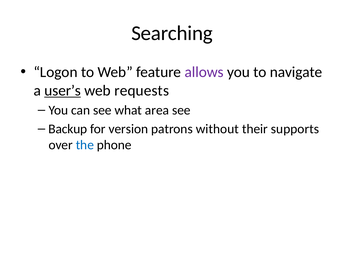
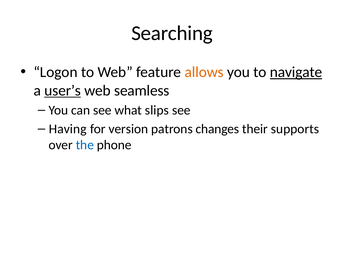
allows colour: purple -> orange (204, 72)
navigate underline: none -> present (296, 72)
requests: requests -> seamless (142, 91)
area: area -> slips (157, 110)
Backup: Backup -> Having (68, 129)
without: without -> changes (217, 129)
